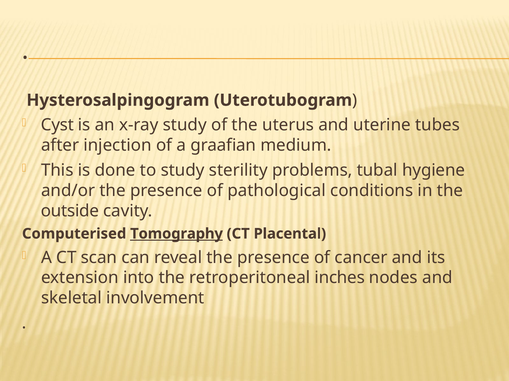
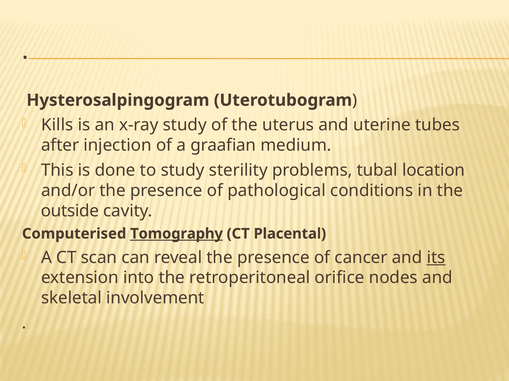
Cyst: Cyst -> Kills (57, 125)
hygiene: hygiene -> location (434, 171)
its underline: none -> present (436, 258)
inches: inches -> orifice (340, 278)
